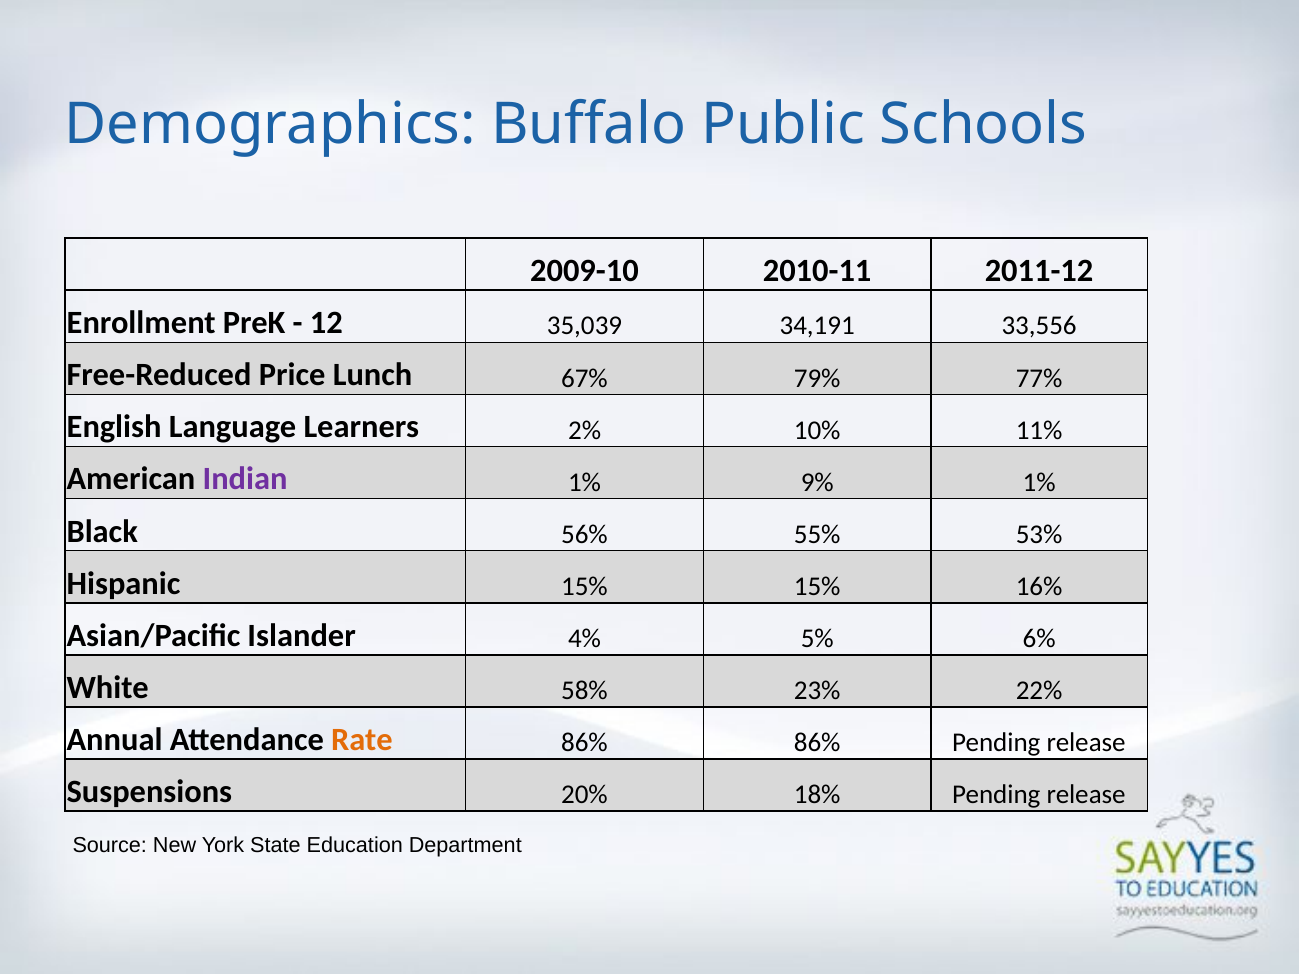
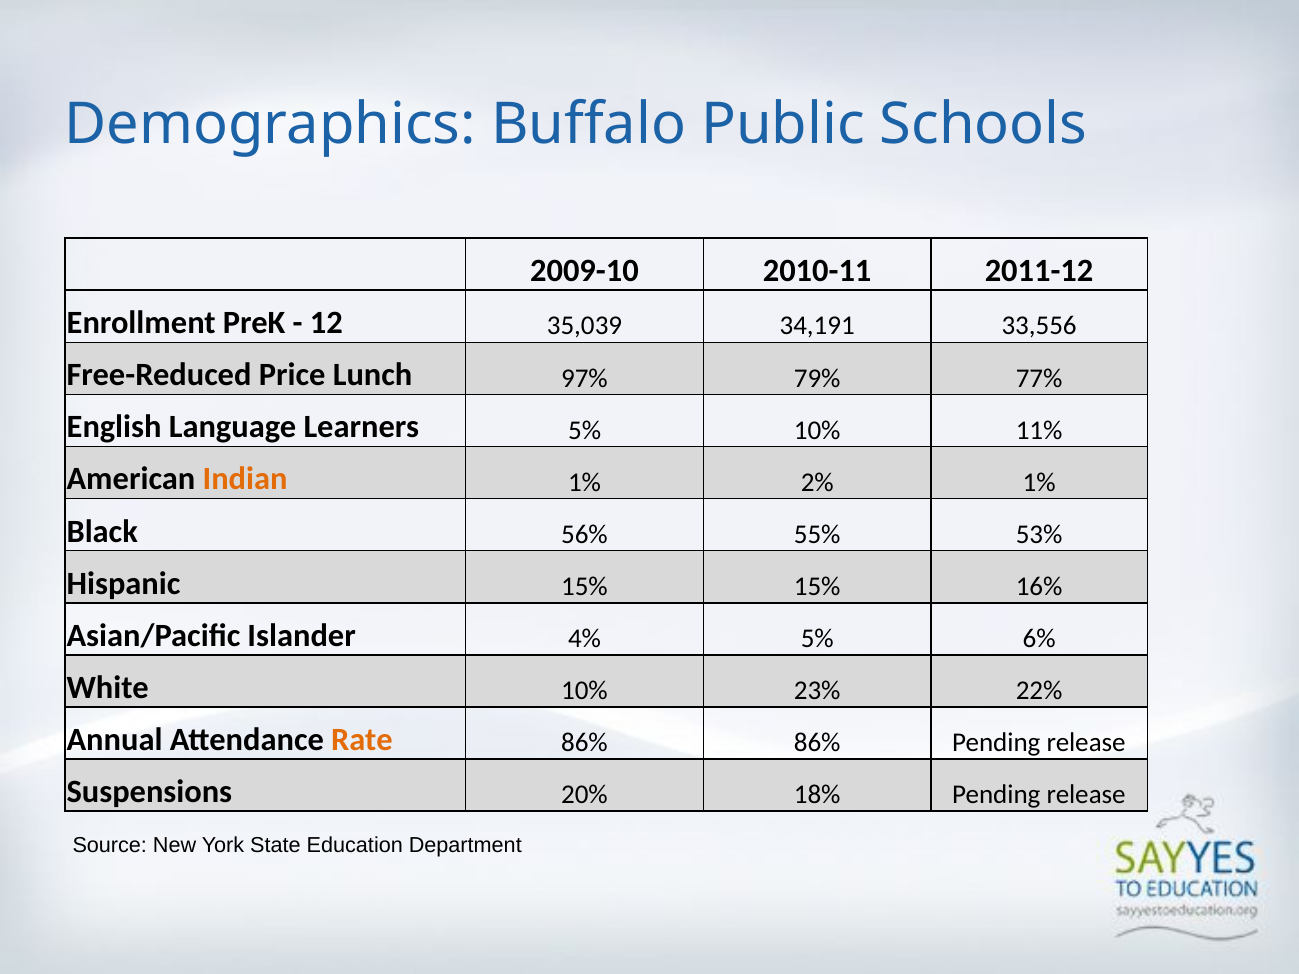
67%: 67% -> 97% (584, 378)
Learners 2%: 2% -> 5% (585, 430)
Indian colour: purple -> orange (245, 479)
9%: 9% -> 2% (817, 482)
White 58%: 58% -> 10% (584, 691)
